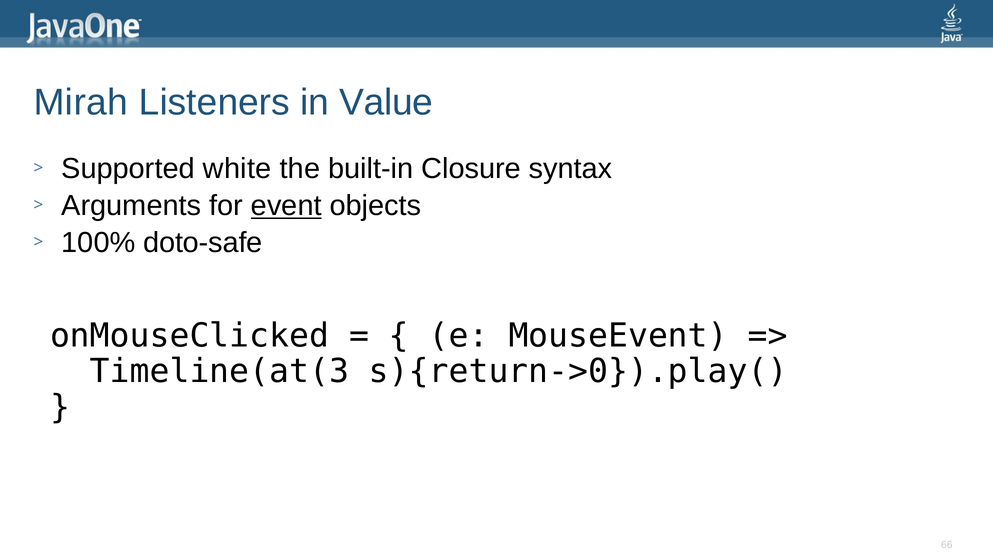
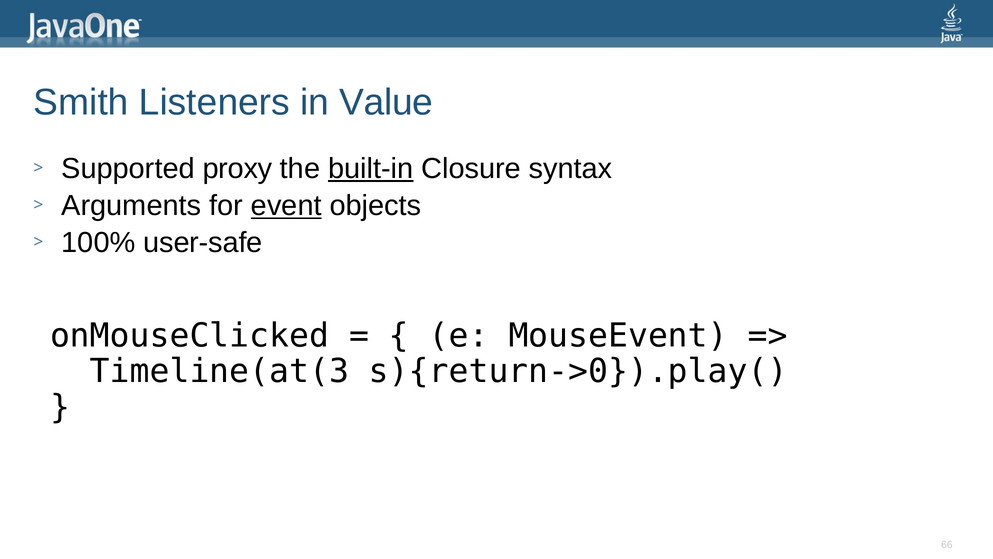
Mirah: Mirah -> Smith (81, 102)
white: white -> proxy (238, 168)
built-in underline: none -> present (371, 168)
doto-safe: doto-safe -> user-safe (203, 243)
